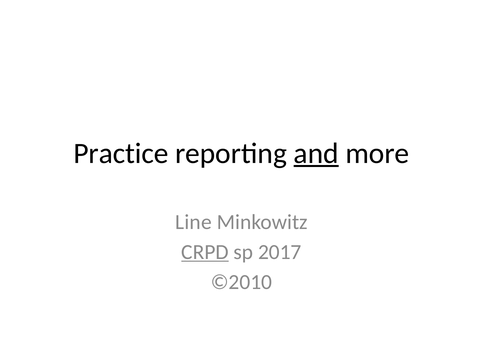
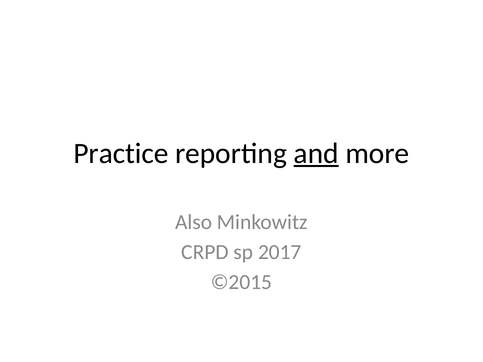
Line: Line -> Also (194, 222)
CRPD underline: present -> none (205, 252)
©2010: ©2010 -> ©2015 (241, 282)
